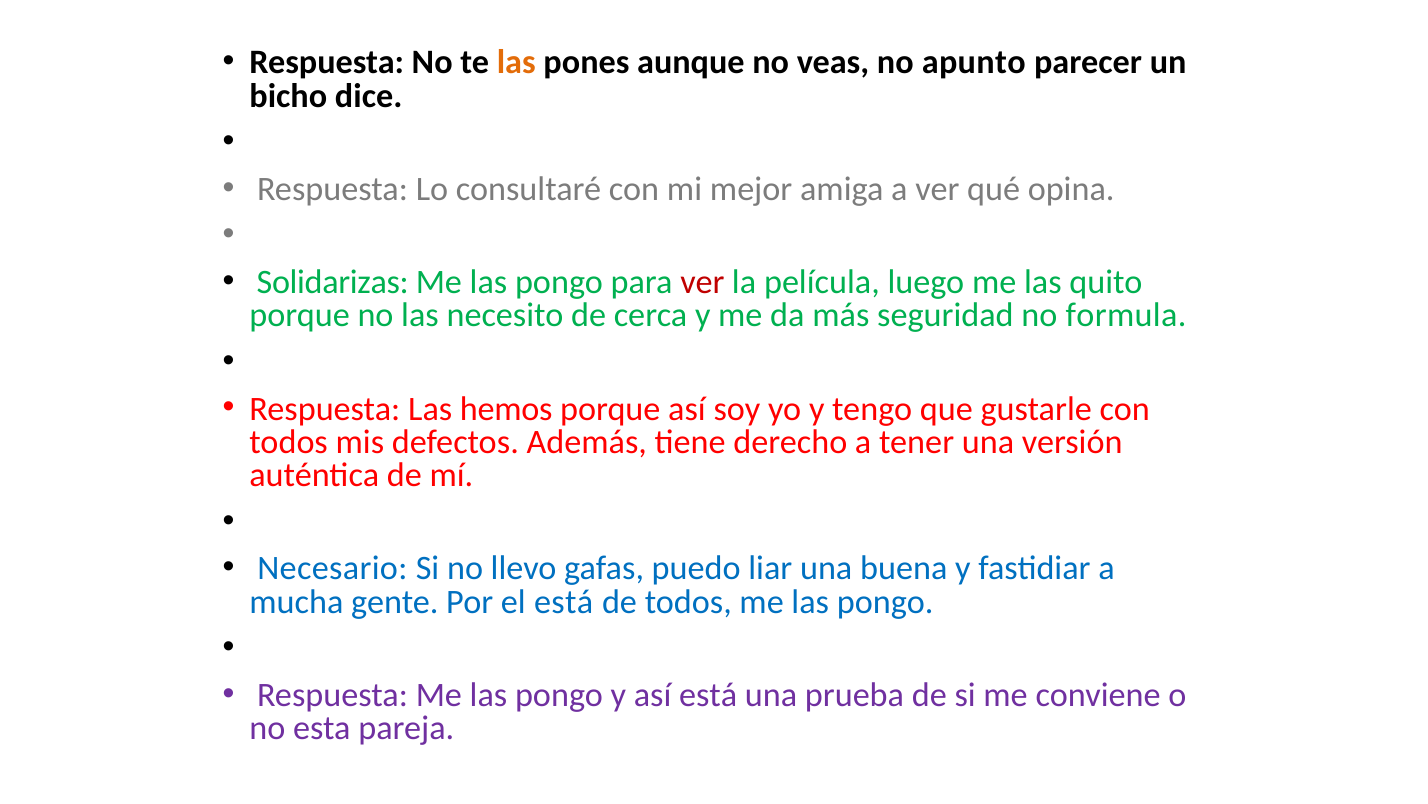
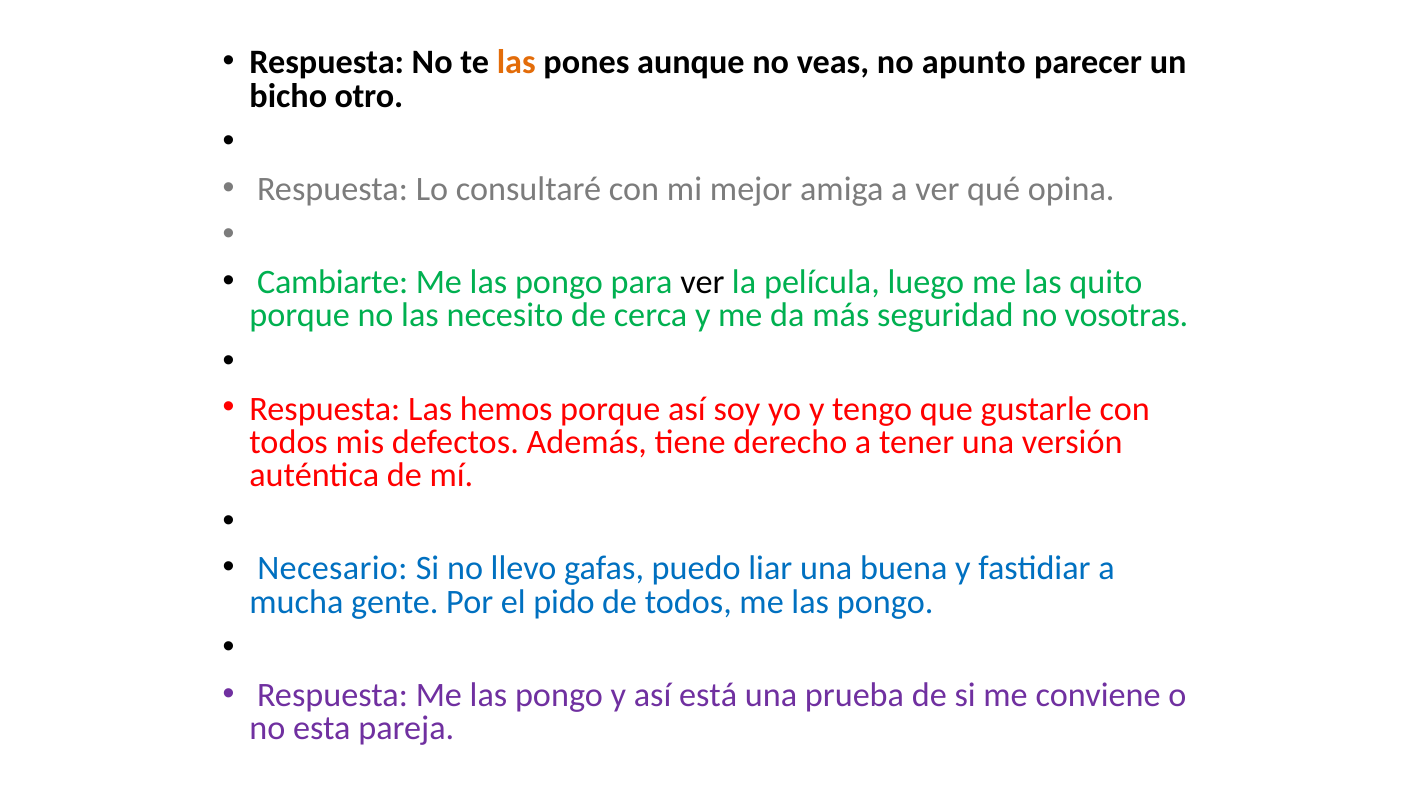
dice: dice -> otro (369, 96)
Solidarizas: Solidarizas -> Cambiarte (333, 282)
ver colour: red -> black (702, 282)
formula: formula -> vosotras (1126, 315)
el está: está -> pido (564, 601)
